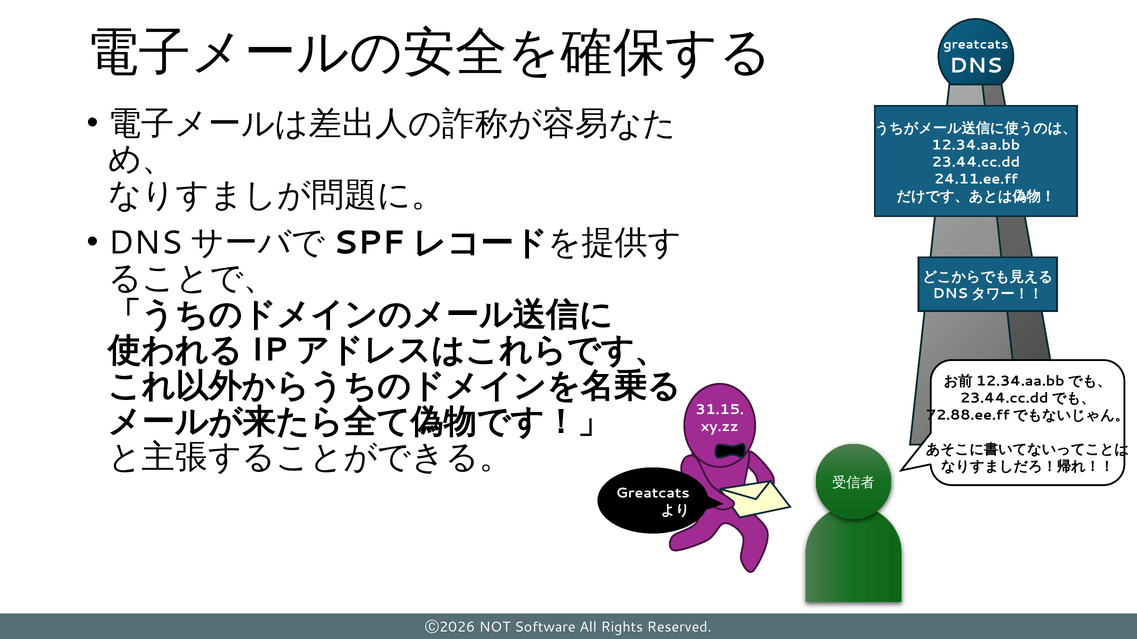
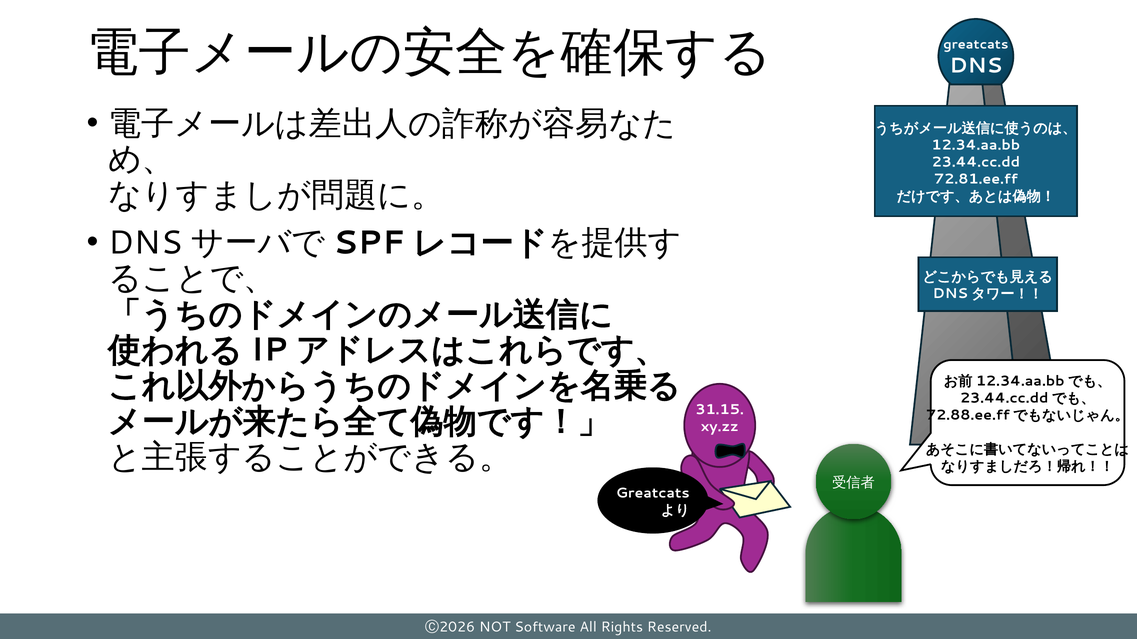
24.11.ee.ff: 24.11.ee.ff -> 72.81.ee.ff (976, 179)
